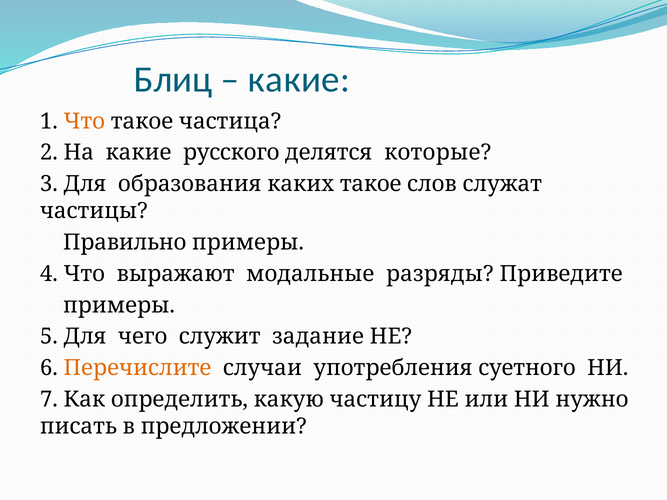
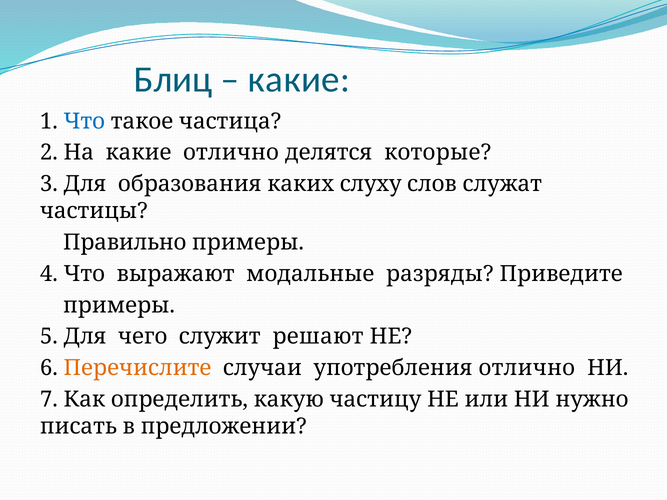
Что colour: orange -> blue (84, 121)
какие русского: русского -> отлично (231, 153)
каких такое: такое -> слуху (371, 184)
задание: задание -> решают (318, 337)
употребления суетного: суетного -> отлично (527, 368)
